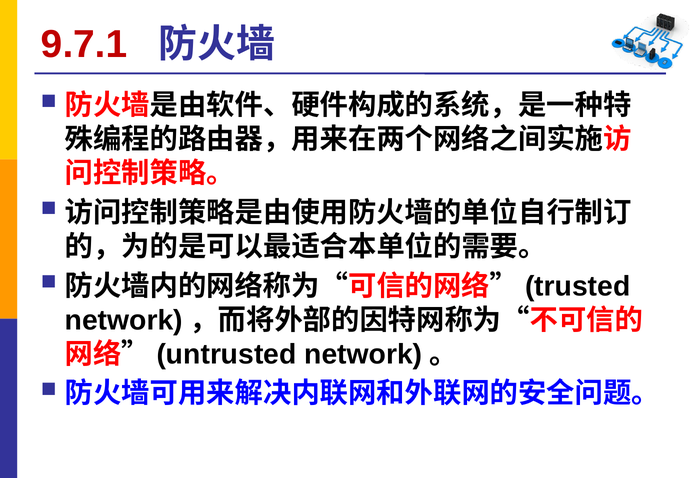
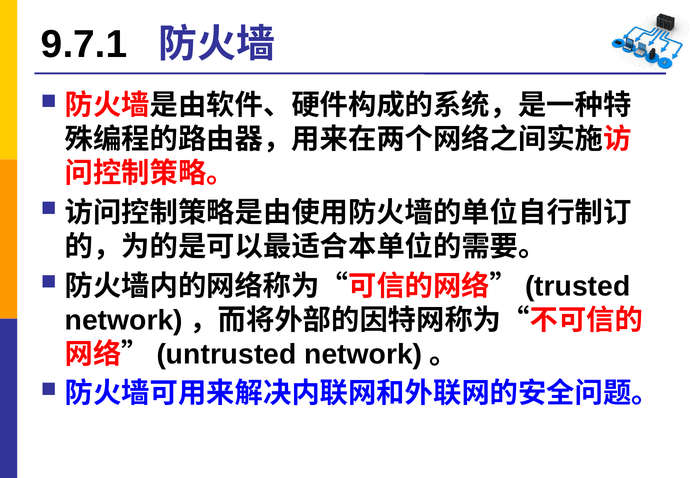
9.7.1 colour: red -> black (84, 44)
